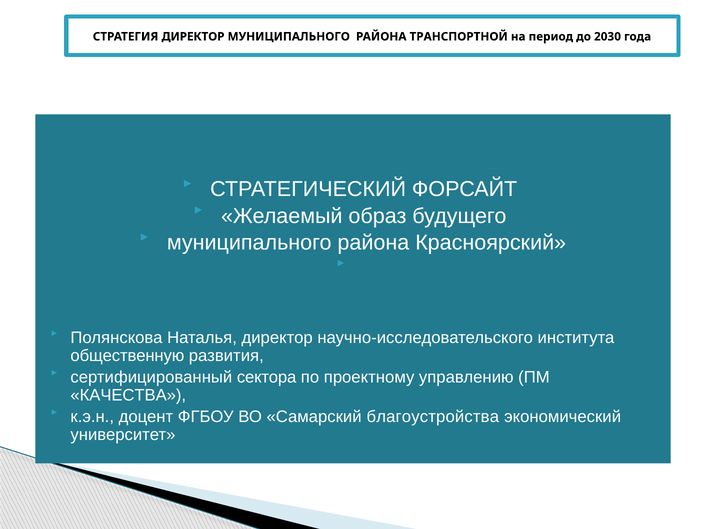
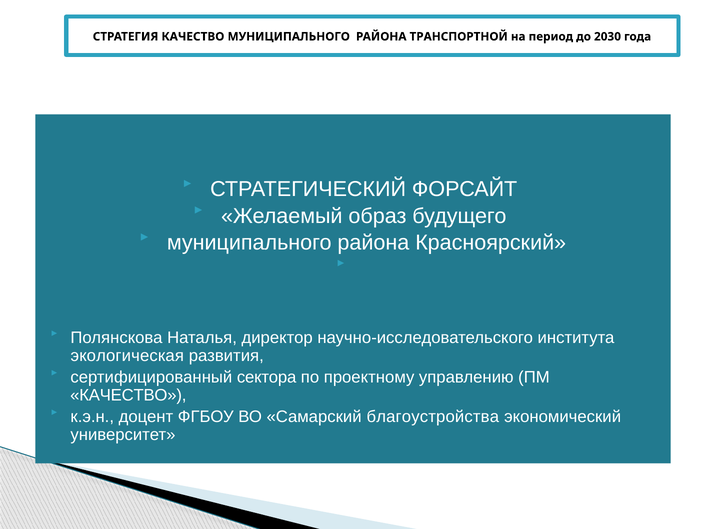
СТРАТЕГИЯ ДИРЕКТОР: ДИРЕКТОР -> КАЧЕСТВО (193, 37)
общественную: общественную -> экологическая (127, 356)
КАЧЕСТВА: КАЧЕСТВА -> КАЧЕСТВО (128, 396)
